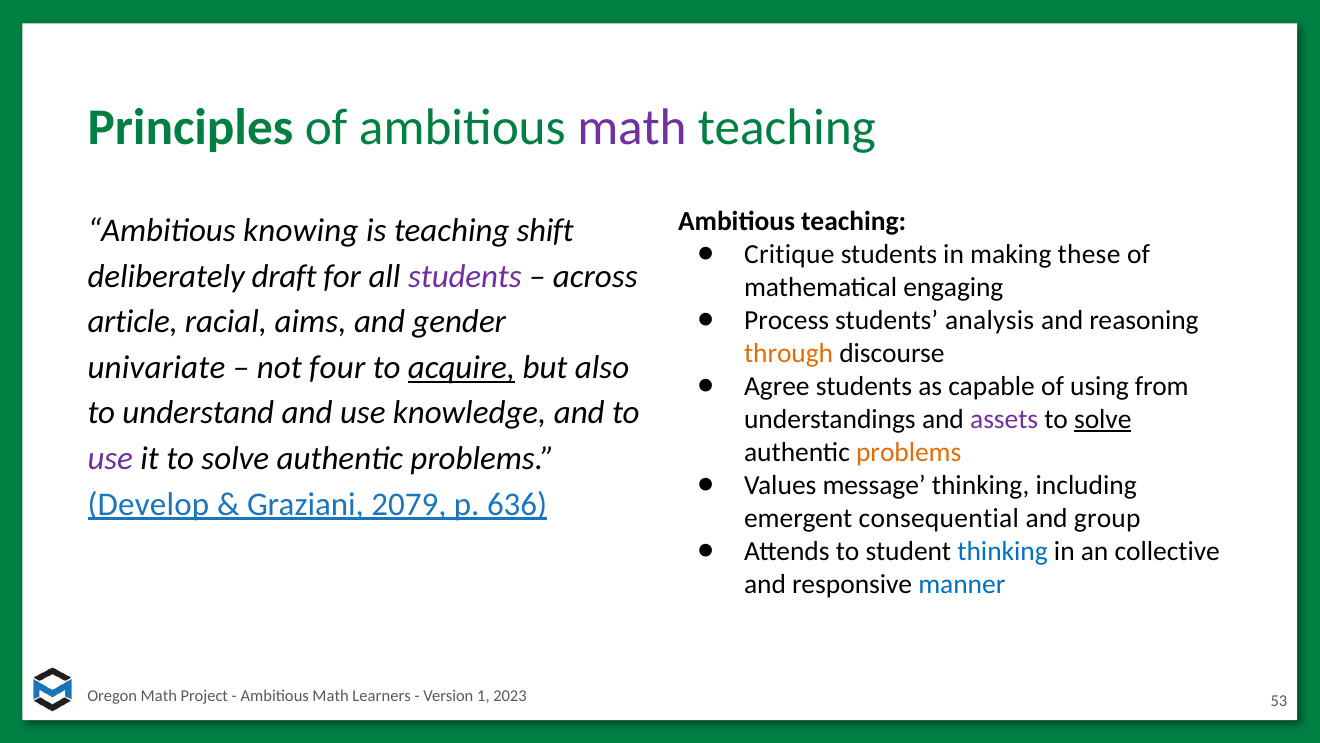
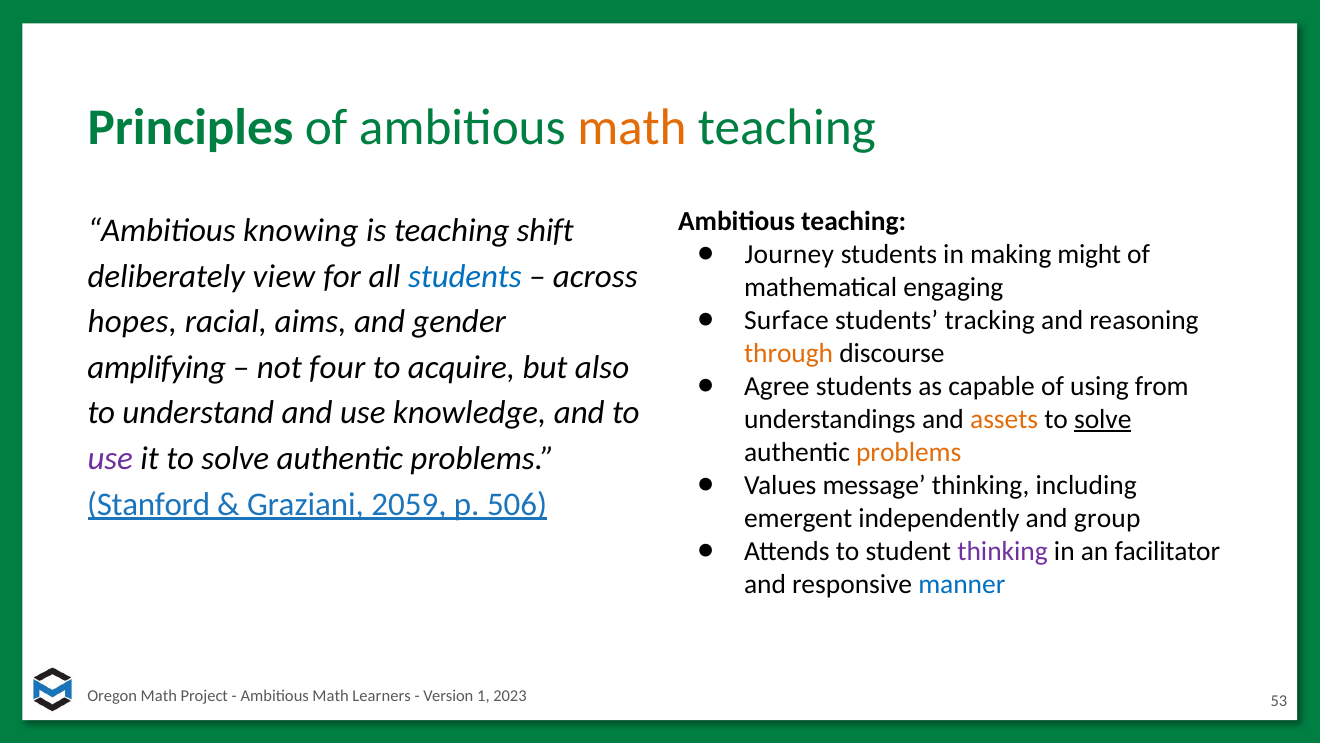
math colour: purple -> orange (632, 128)
Critique: Critique -> Journey (789, 254)
these: these -> might (1089, 254)
draft: draft -> view (284, 276)
students colour: purple -> blue (465, 276)
Process: Process -> Surface (786, 320)
analysis: analysis -> tracking (990, 320)
article: article -> hopes (132, 322)
univariate: univariate -> amplifying (157, 367)
acquire underline: present -> none (462, 367)
assets colour: purple -> orange (1004, 419)
Develop: Develop -> Stanford (149, 504)
2079: 2079 -> 2059 (409, 504)
636: 636 -> 506 (517, 504)
consequential: consequential -> independently (939, 518)
thinking colour: blue -> purple (1003, 551)
collective: collective -> facilitator (1167, 551)
